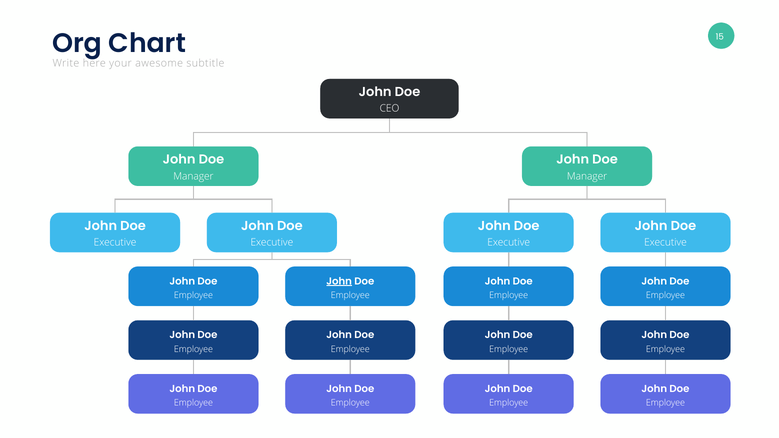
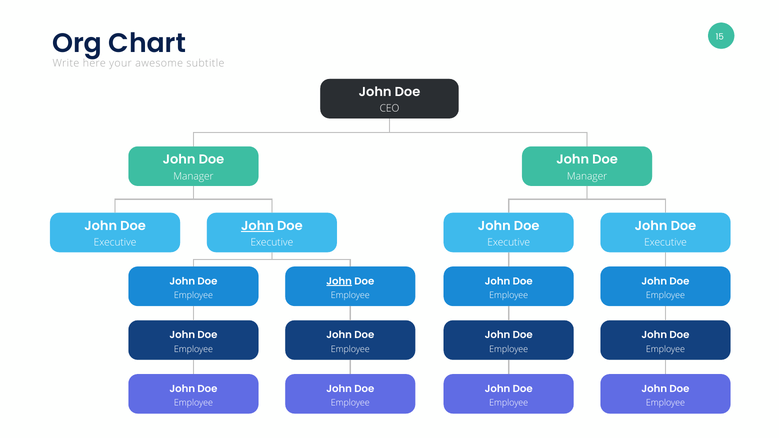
John underline: none -> present (257, 226)
